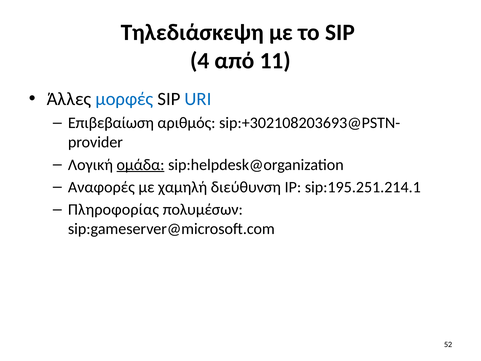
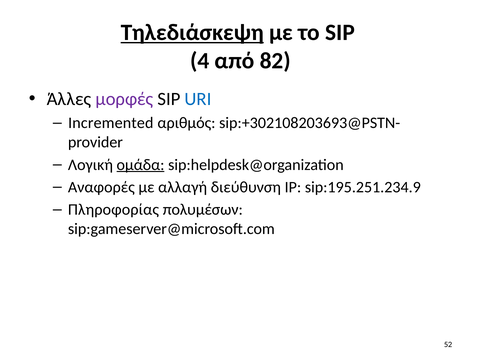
Τηλεδιάσκεψη underline: none -> present (192, 33)
11: 11 -> 82 (275, 61)
μορφές colour: blue -> purple (124, 99)
Επιβεβαίωση: Επιβεβαίωση -> Incremented (111, 123)
χαμηλή: χαμηλή -> αλλαγή (183, 187)
sip:195.251.214.1: sip:195.251.214.1 -> sip:195.251.234.9 (363, 187)
